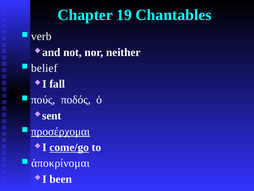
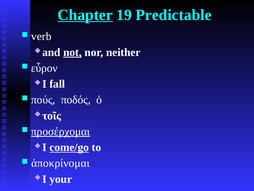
Chapter underline: none -> present (85, 15)
Chantables: Chantables -> Predictable (174, 15)
not underline: none -> present (73, 52)
belief: belief -> εὗρον (44, 68)
sent: sent -> τοῖς (52, 115)
been: been -> your (61, 179)
